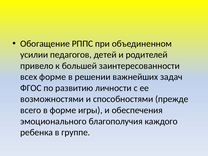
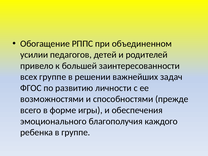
всех форме: форме -> группе (53, 77)
